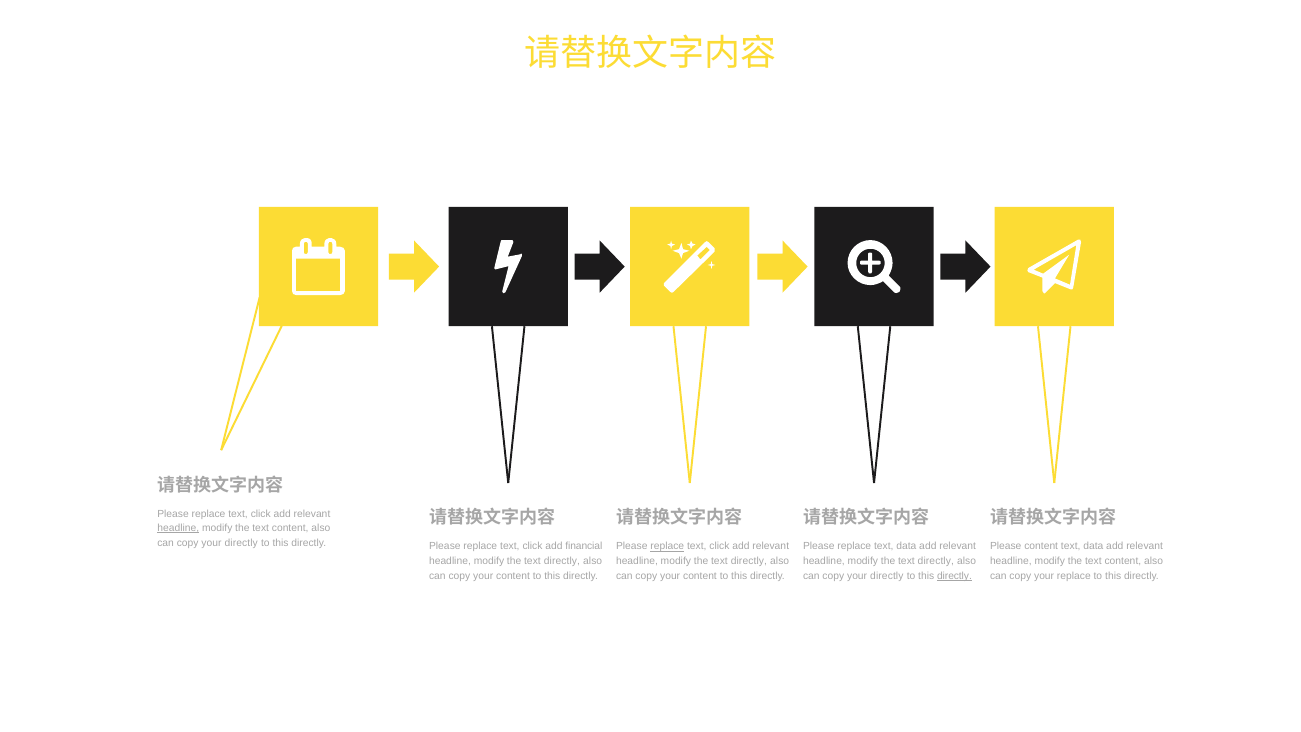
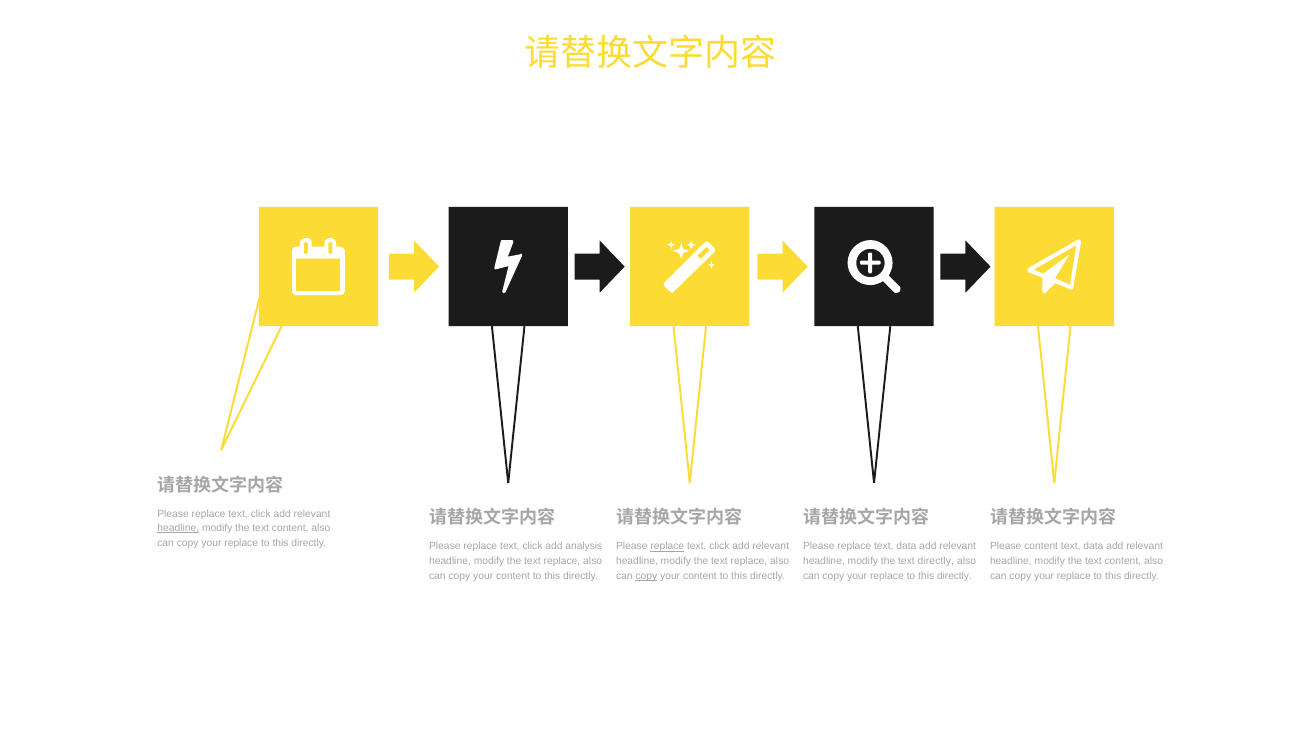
directly: directly -> replace (241, 543)
financial: financial -> analysis (584, 546)
directly: directly -> replace (562, 561)
directly: directly -> replace (749, 561)
copy underline: none -> present (646, 576)
directly: directly -> replace (887, 576)
directly underline: present -> none (954, 576)
